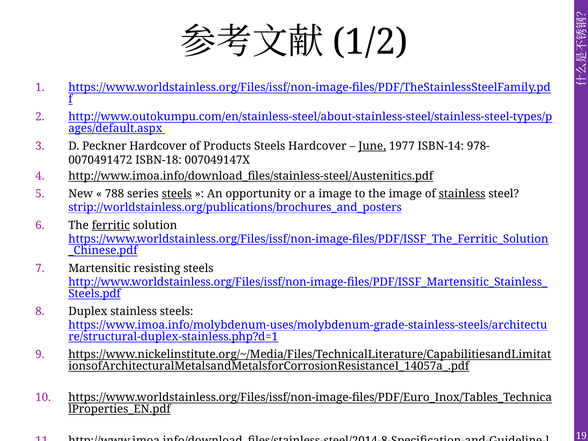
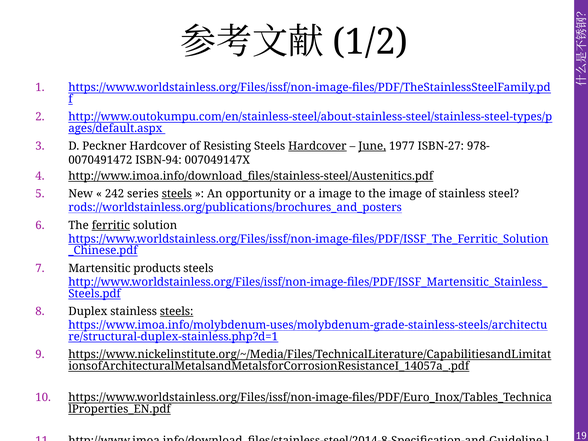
Products: Products -> Resisting (227, 146)
Hardcover underline: none -> present (317, 146)
ISBN-14: ISBN-14 -> ISBN-27 (441, 146)
ISBN-18: ISBN-18 -> ISBN-94 (159, 160)
788: 788 -> 242 (114, 194)
stainless underline: present -> none (462, 194)
strip://worldstainless.org/publications/brochures_and_posters: strip://worldstainless.org/publications/brochures_and_posters -> rods://worldstainless.org/publications/brochures_and_posters (235, 208)
resisting: resisting -> products (157, 268)
steels underline: none -> present (177, 311)
